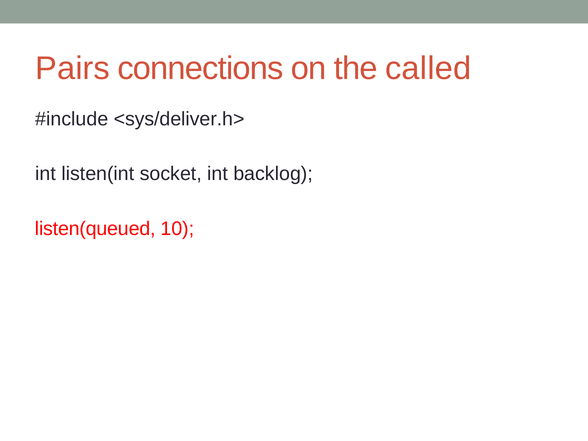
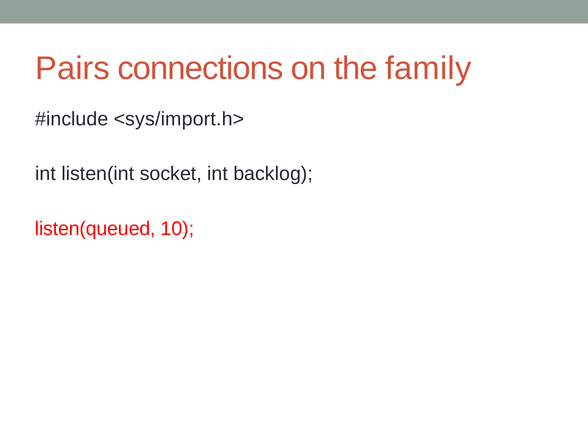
called: called -> family (428, 68)
<sys/deliver.h>: <sys/deliver.h> -> <sys/import.h> (179, 119)
